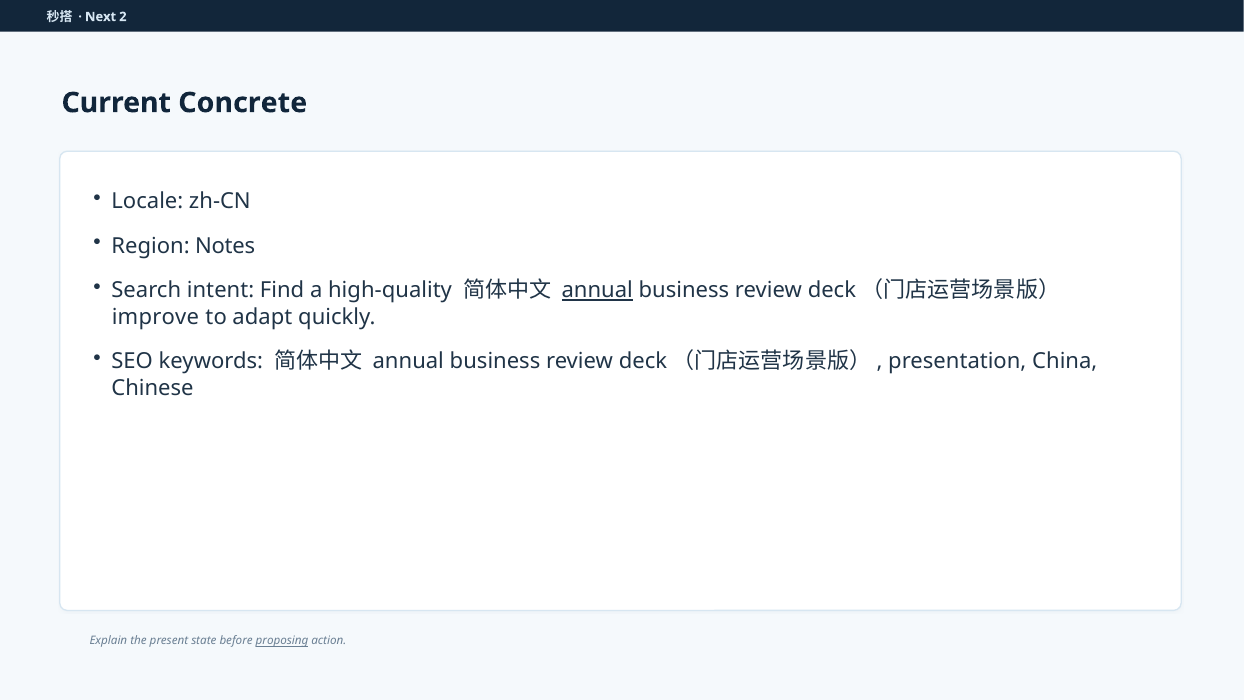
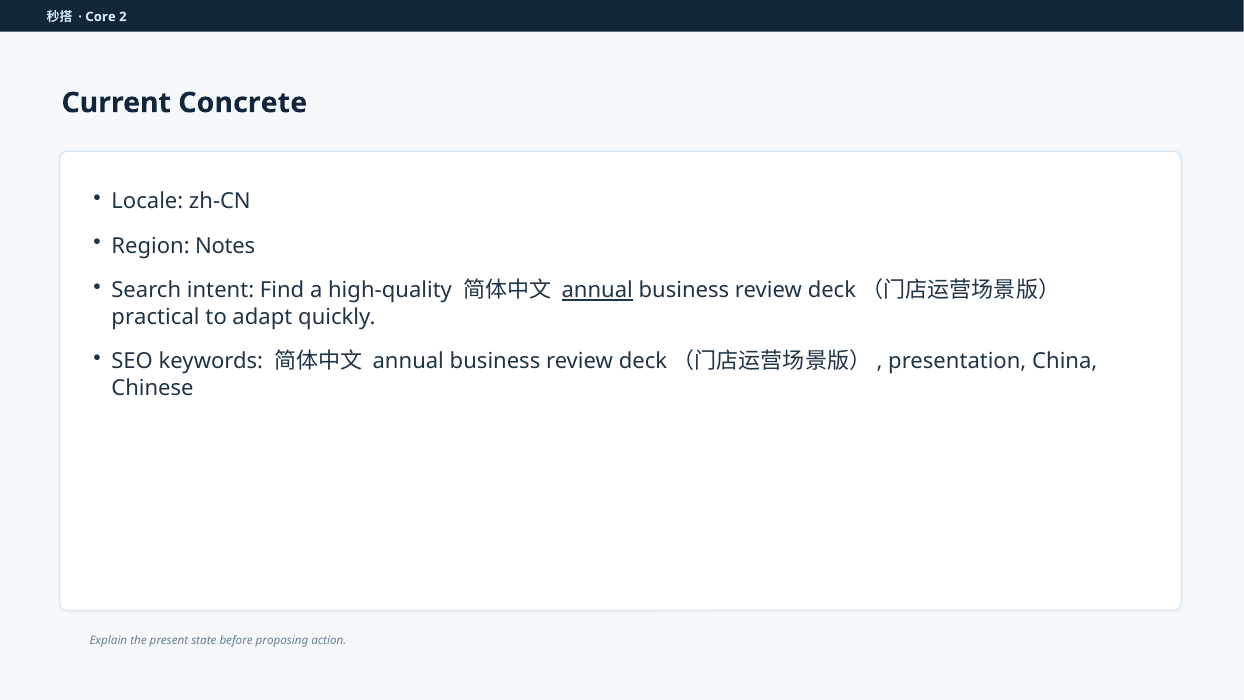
Next: Next -> Core (100, 17)
improve: improve -> practical (156, 317)
proposing underline: present -> none (282, 641)
